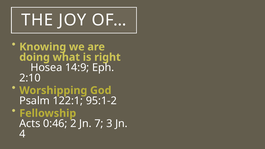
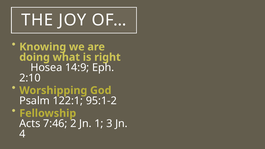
0:46: 0:46 -> 7:46 (55, 124)
7: 7 -> 1 (99, 124)
